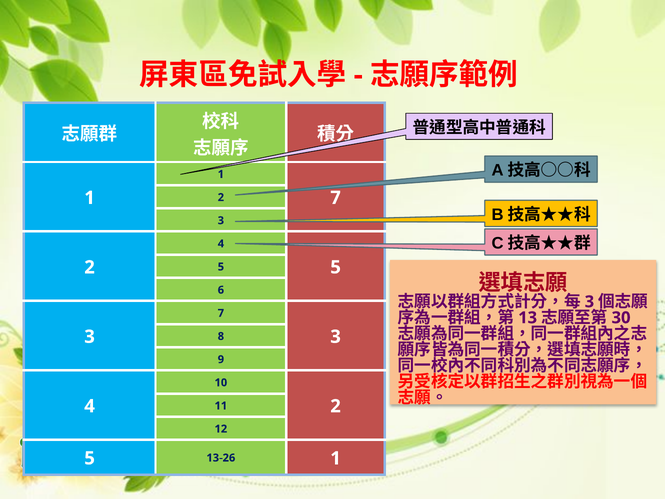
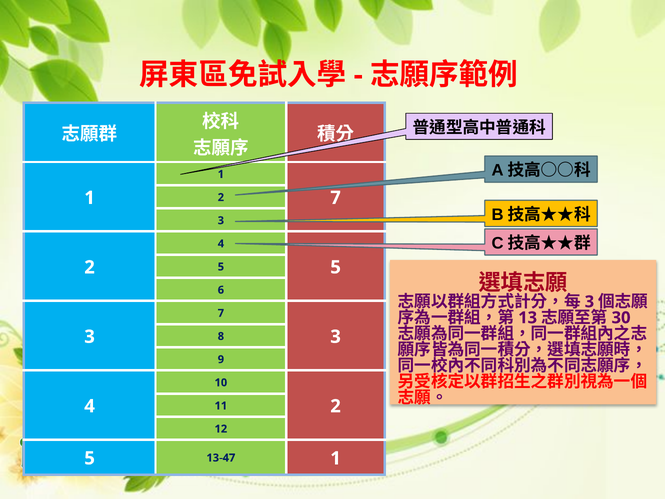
13-26: 13-26 -> 13-47 (221, 458)
